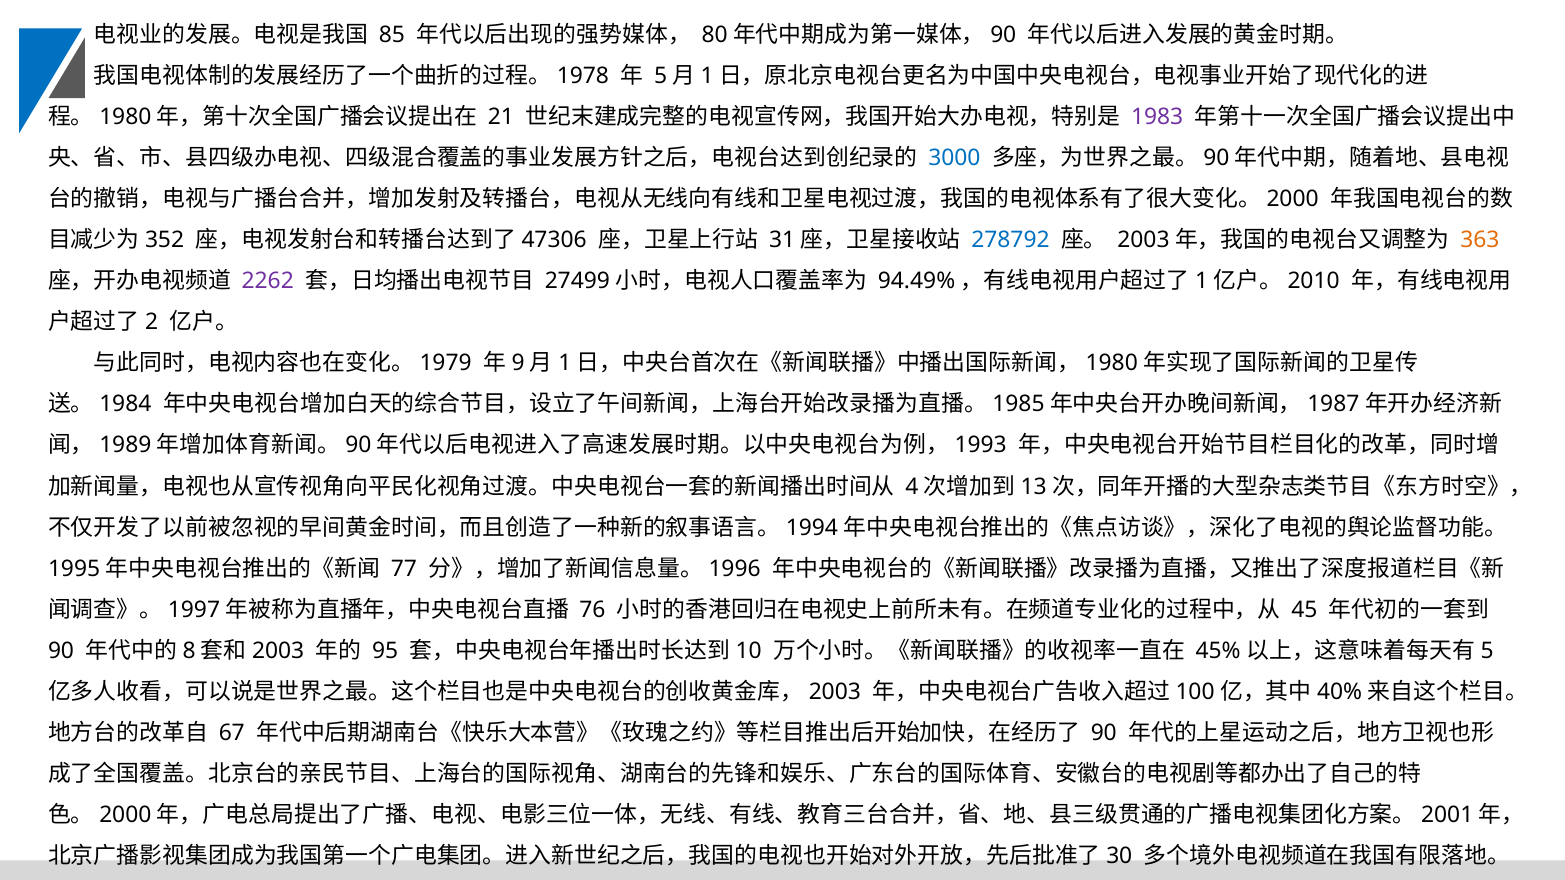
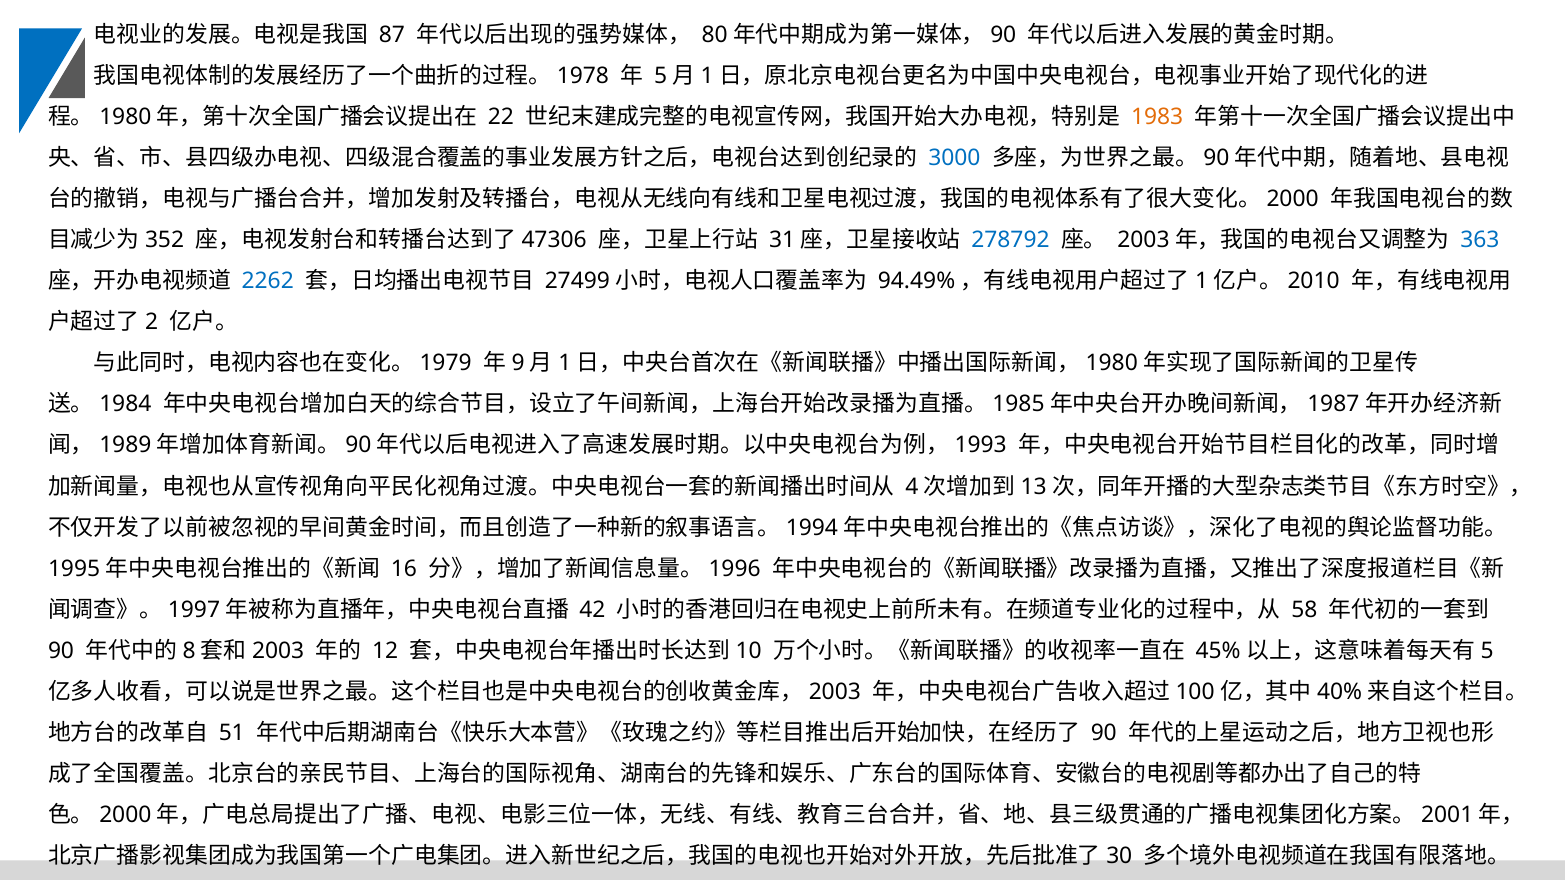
85: 85 -> 87 (392, 35)
21: 21 -> 22 (501, 117)
1983 colour: purple -> orange (1157, 117)
363 colour: orange -> blue (1480, 240)
2262 colour: purple -> blue (268, 281)
77: 77 -> 16 (404, 569)
76: 76 -> 42 (592, 610)
45: 45 -> 58 (1304, 610)
95: 95 -> 12 (385, 651)
67: 67 -> 51 (232, 733)
